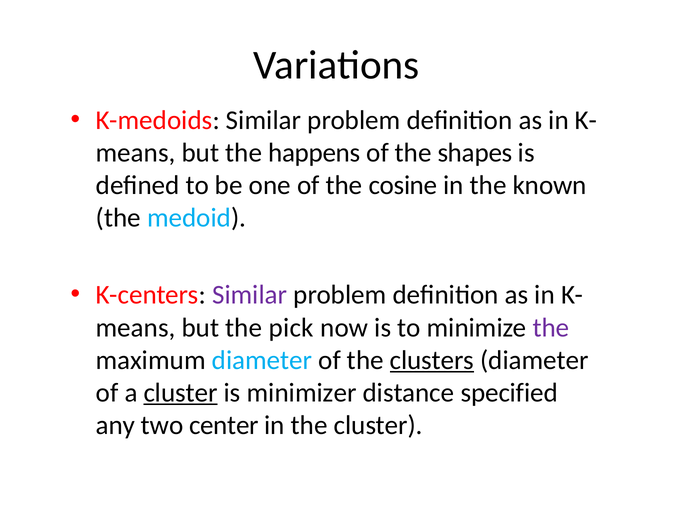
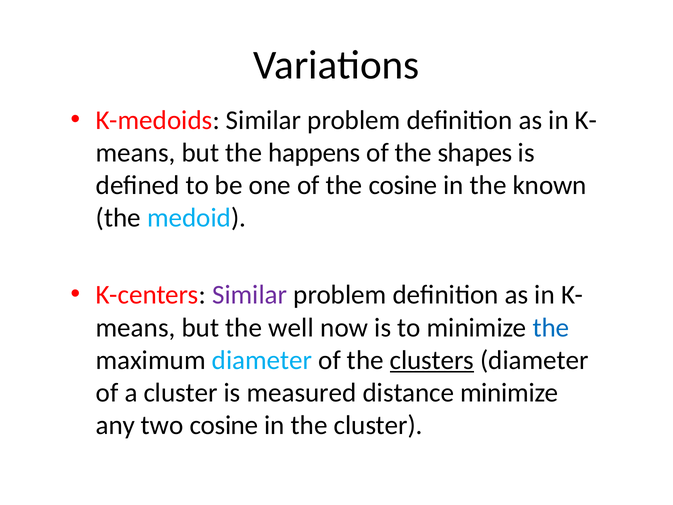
pick: pick -> well (291, 327)
the colour: purple -> blue (551, 327)
cluster underline: present -> none (181, 392)
minimizer: minimizer -> measured (302, 392)
distance specified: specified -> minimize (509, 392)
two center: center -> cosine (224, 425)
